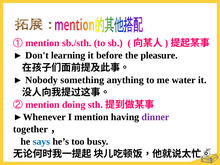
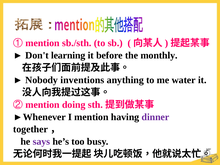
pleasure: pleasure -> monthly (159, 55)
something: something -> inventions (82, 80)
says colour: blue -> purple (41, 142)
